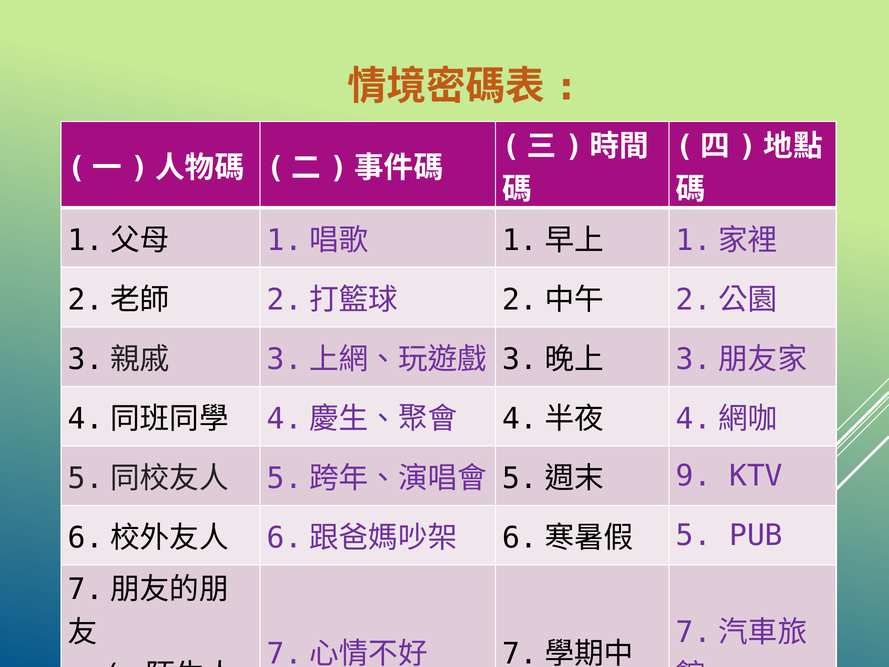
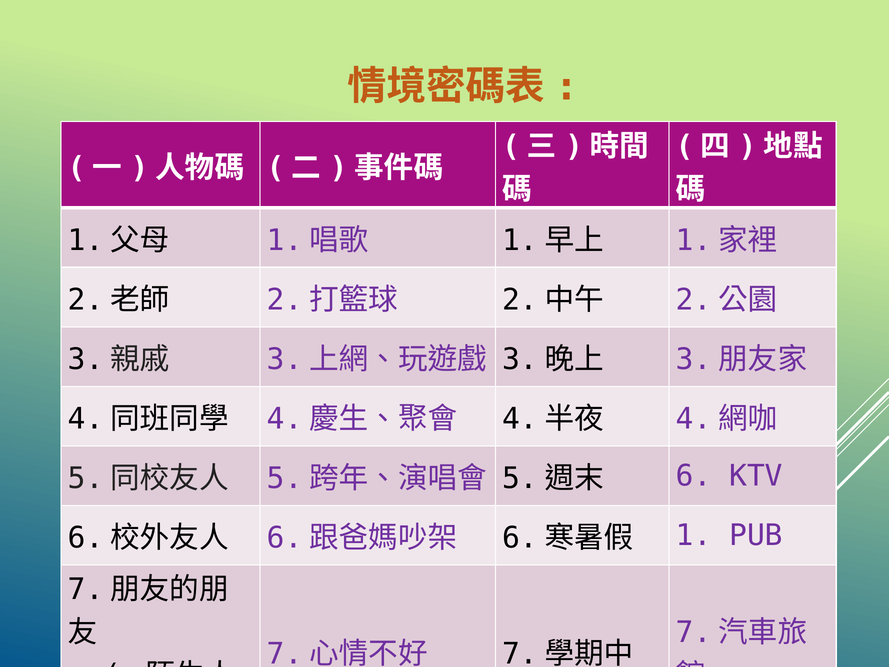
9: 9 -> 6 (694, 476)
5: 5 -> 1 (694, 535)
